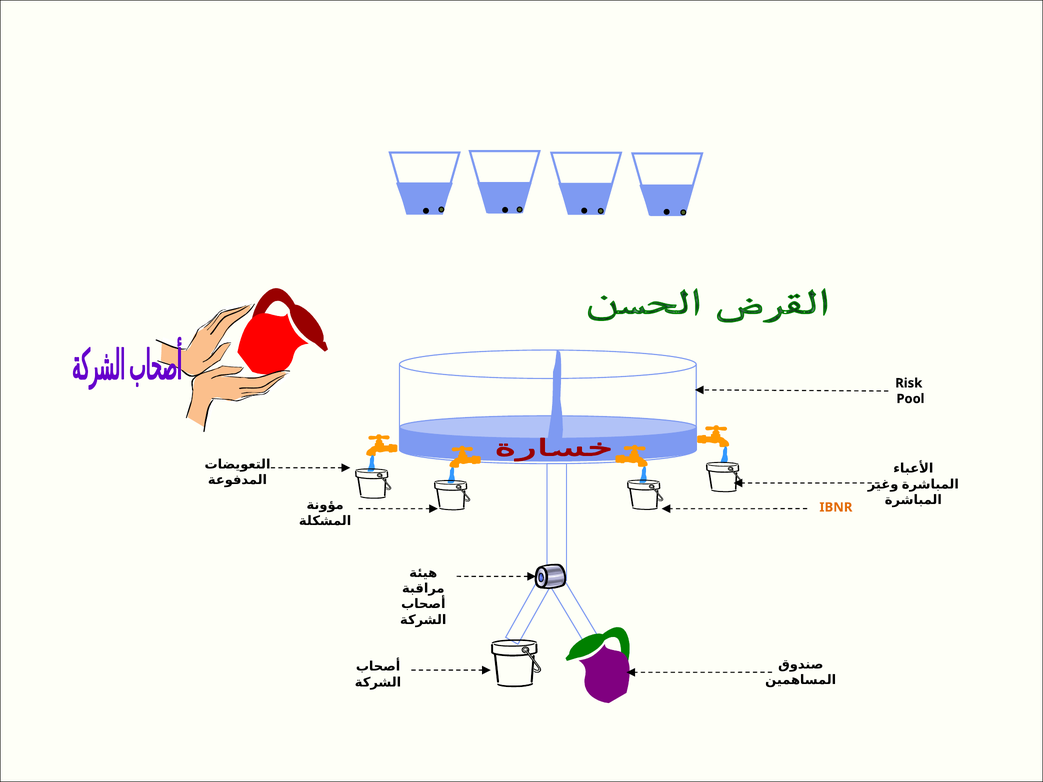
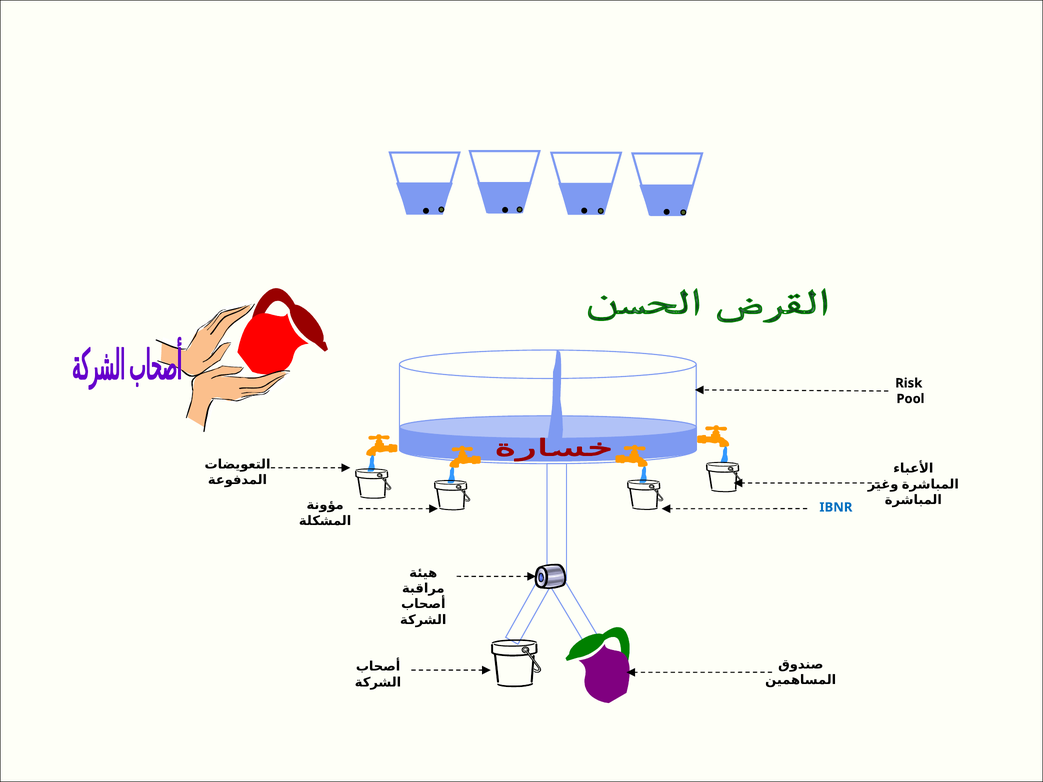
IBNR colour: orange -> blue (836, 507)
